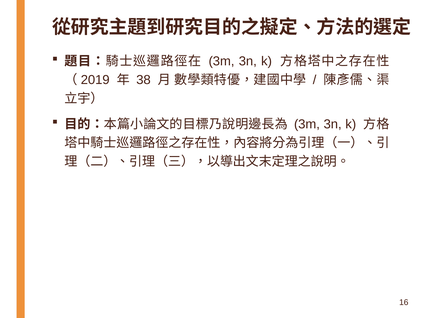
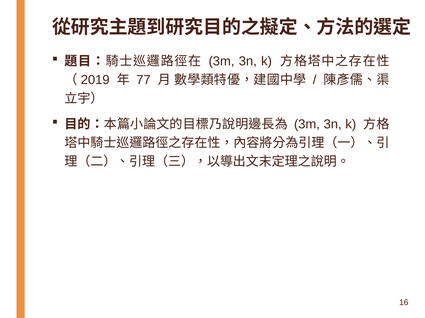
38: 38 -> 77 (143, 80)
